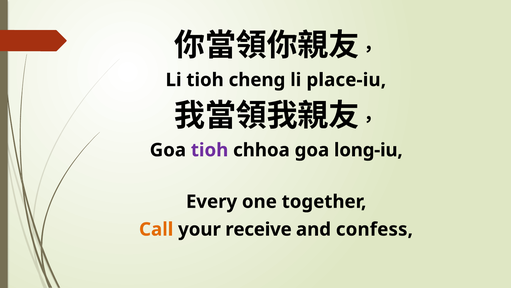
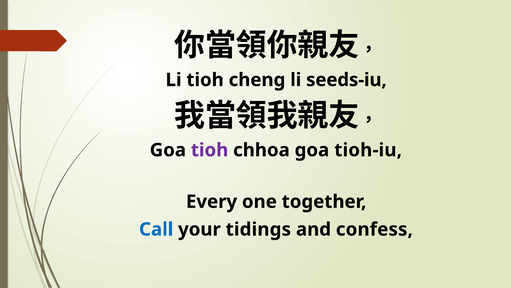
place-iu: place-iu -> seeds-iu (346, 80)
long-iu: long-iu -> tioh-iu (368, 150)
Call colour: orange -> blue (156, 229)
receive: receive -> tidings (258, 229)
